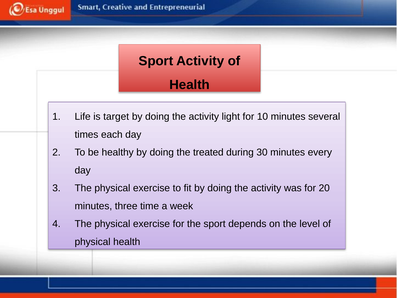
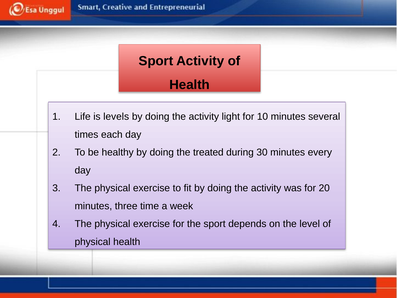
target: target -> levels (116, 117)
